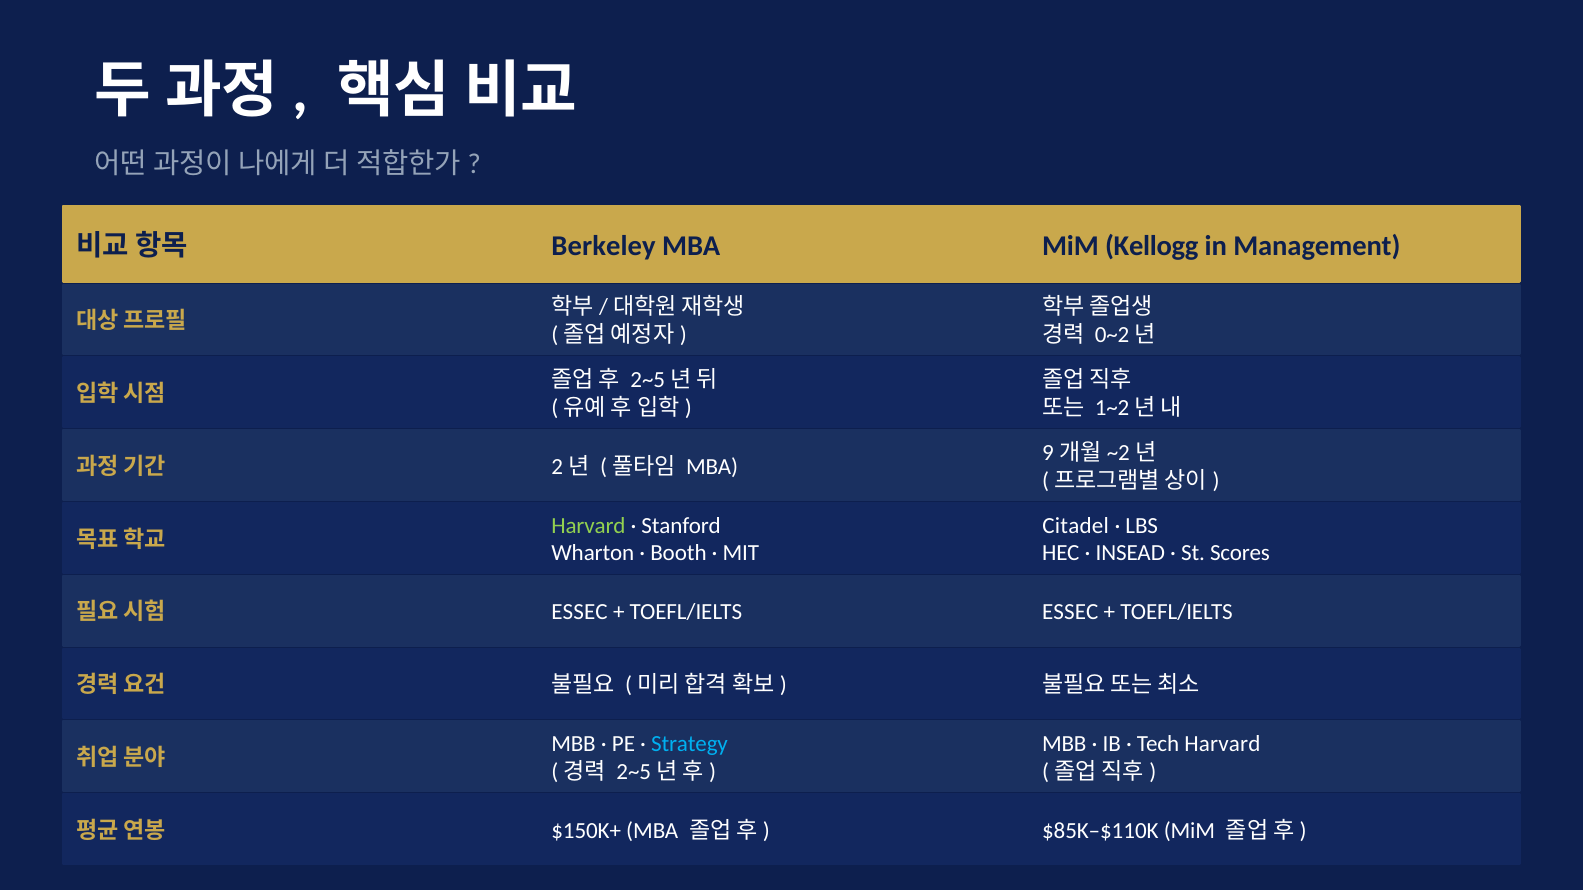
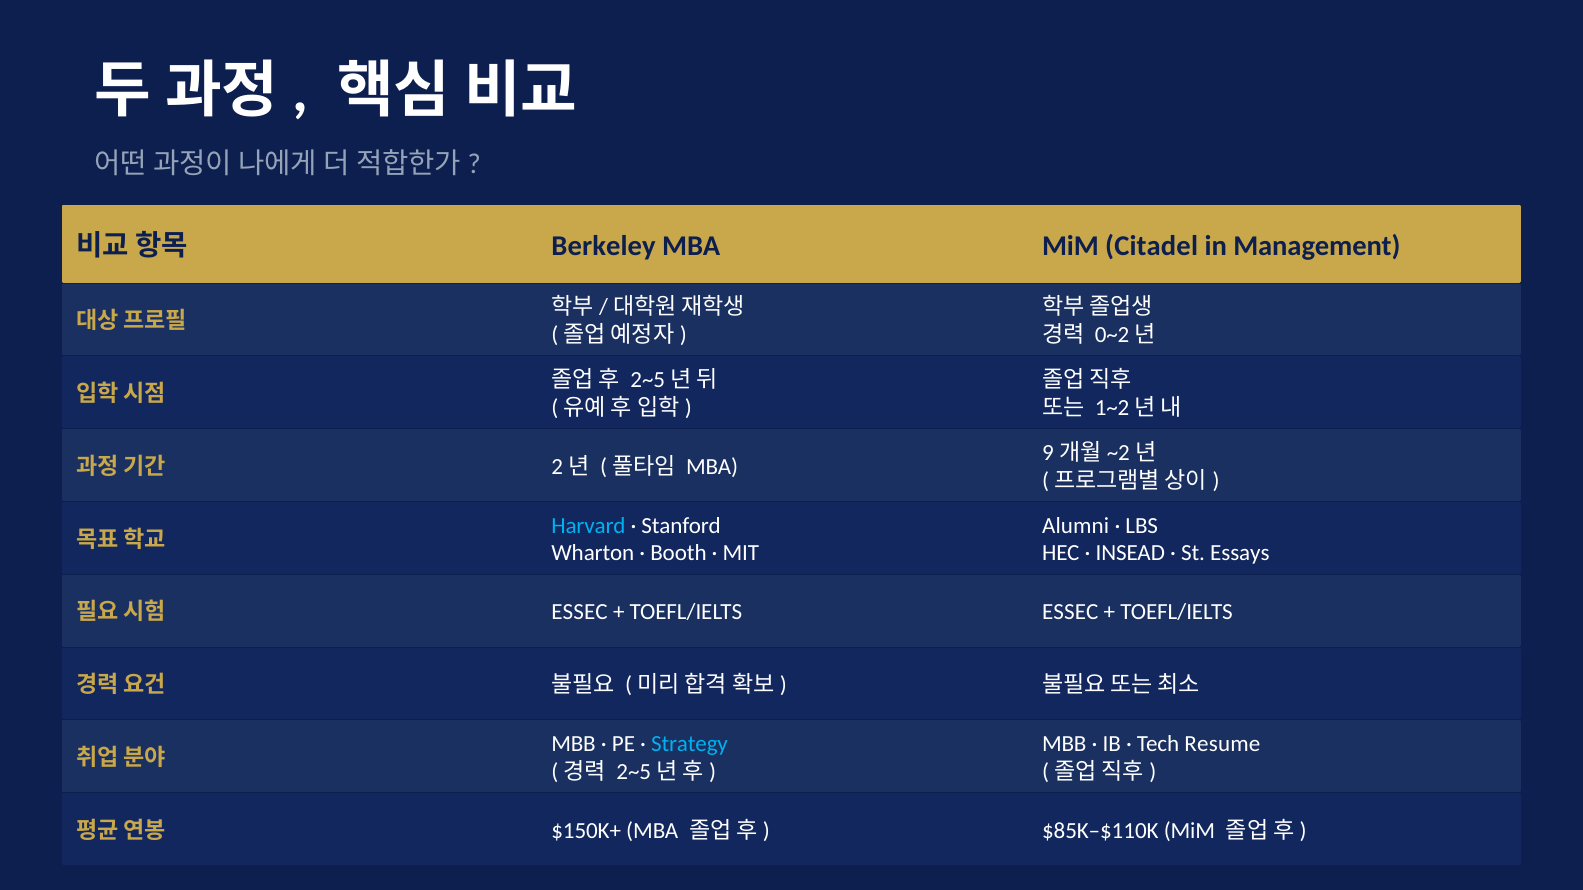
Kellogg: Kellogg -> Citadel (1152, 246)
Harvard colour: light green -> light blue (588, 526)
Citadel: Citadel -> Alumni (1076, 526)
Scores: Scores -> Essays (1240, 554)
Tech Harvard: Harvard -> Resume (1222, 744)
